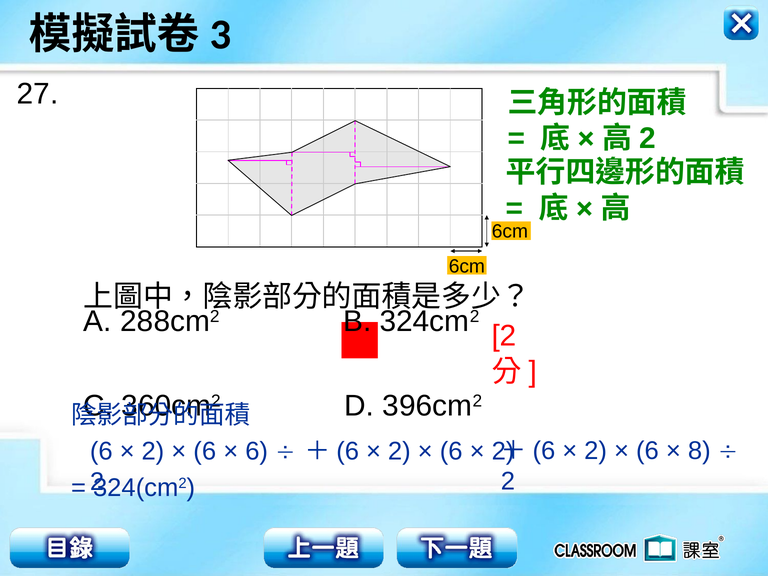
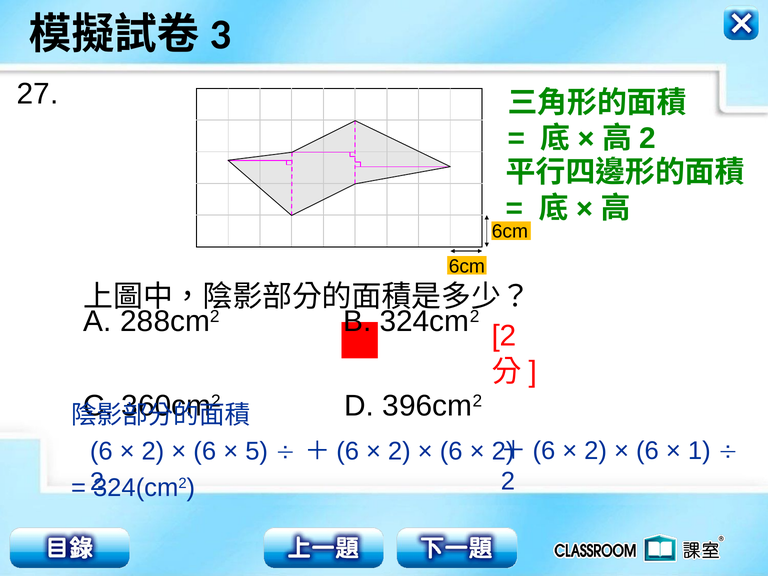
8: 8 -> 1 (699, 451)
6: 6 -> 5 (257, 451)
